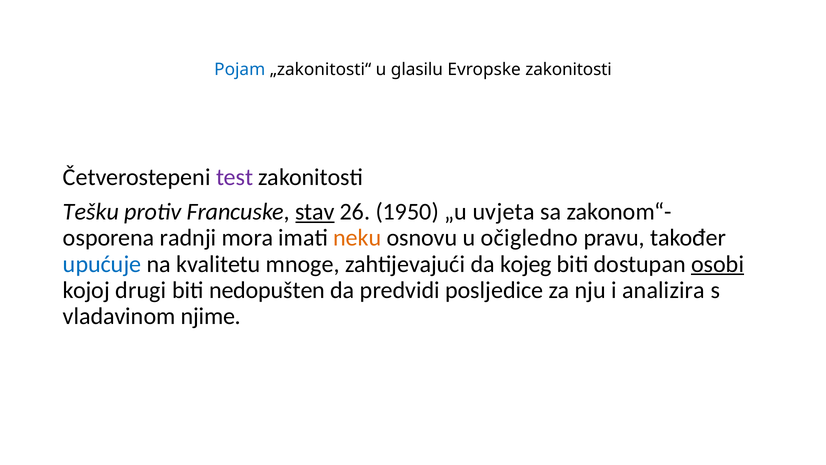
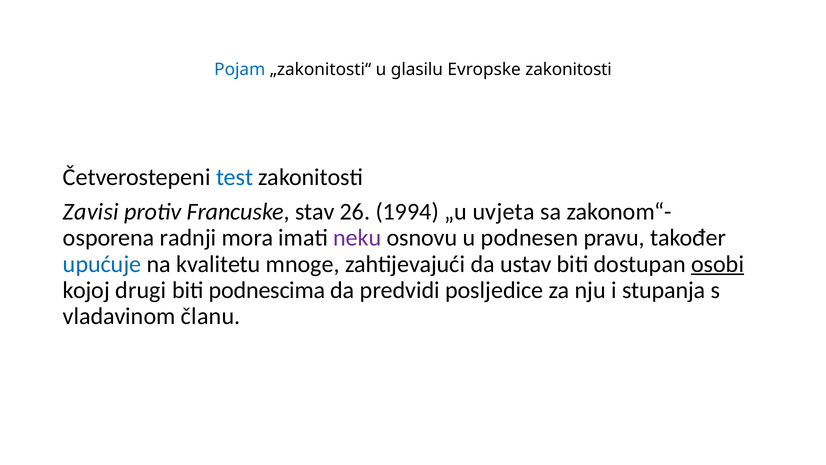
test colour: purple -> blue (235, 177)
Tešku: Tešku -> Zavisi (91, 212)
stav underline: present -> none (315, 212)
1950: 1950 -> 1994 (407, 212)
neku colour: orange -> purple (357, 238)
očigledno: očigledno -> podnesen (530, 238)
kojeg: kojeg -> ustav (526, 264)
nedopušten: nedopušten -> podnescima (267, 290)
analizira: analizira -> stupanja (664, 290)
njime: njime -> članu (211, 316)
